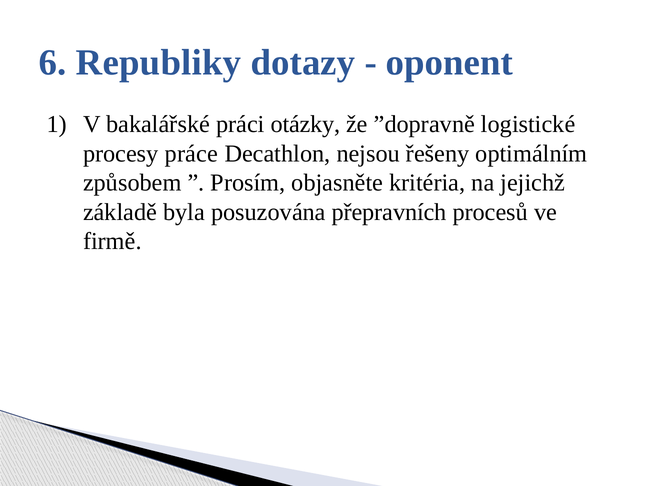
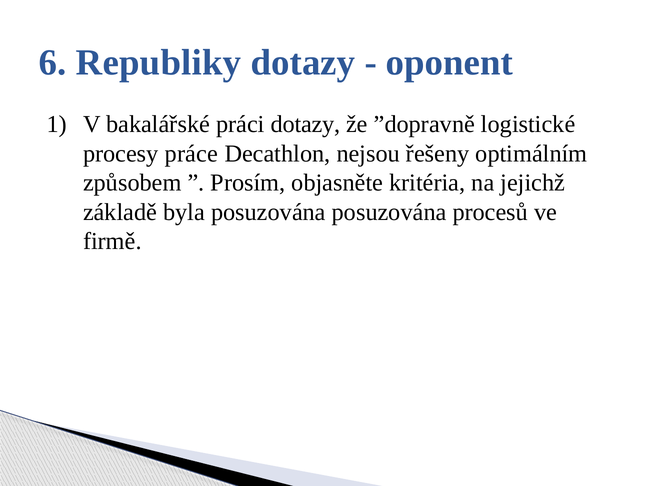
práci otázky: otázky -> dotazy (305, 124)
posuzována přepravních: přepravních -> posuzována (389, 212)
